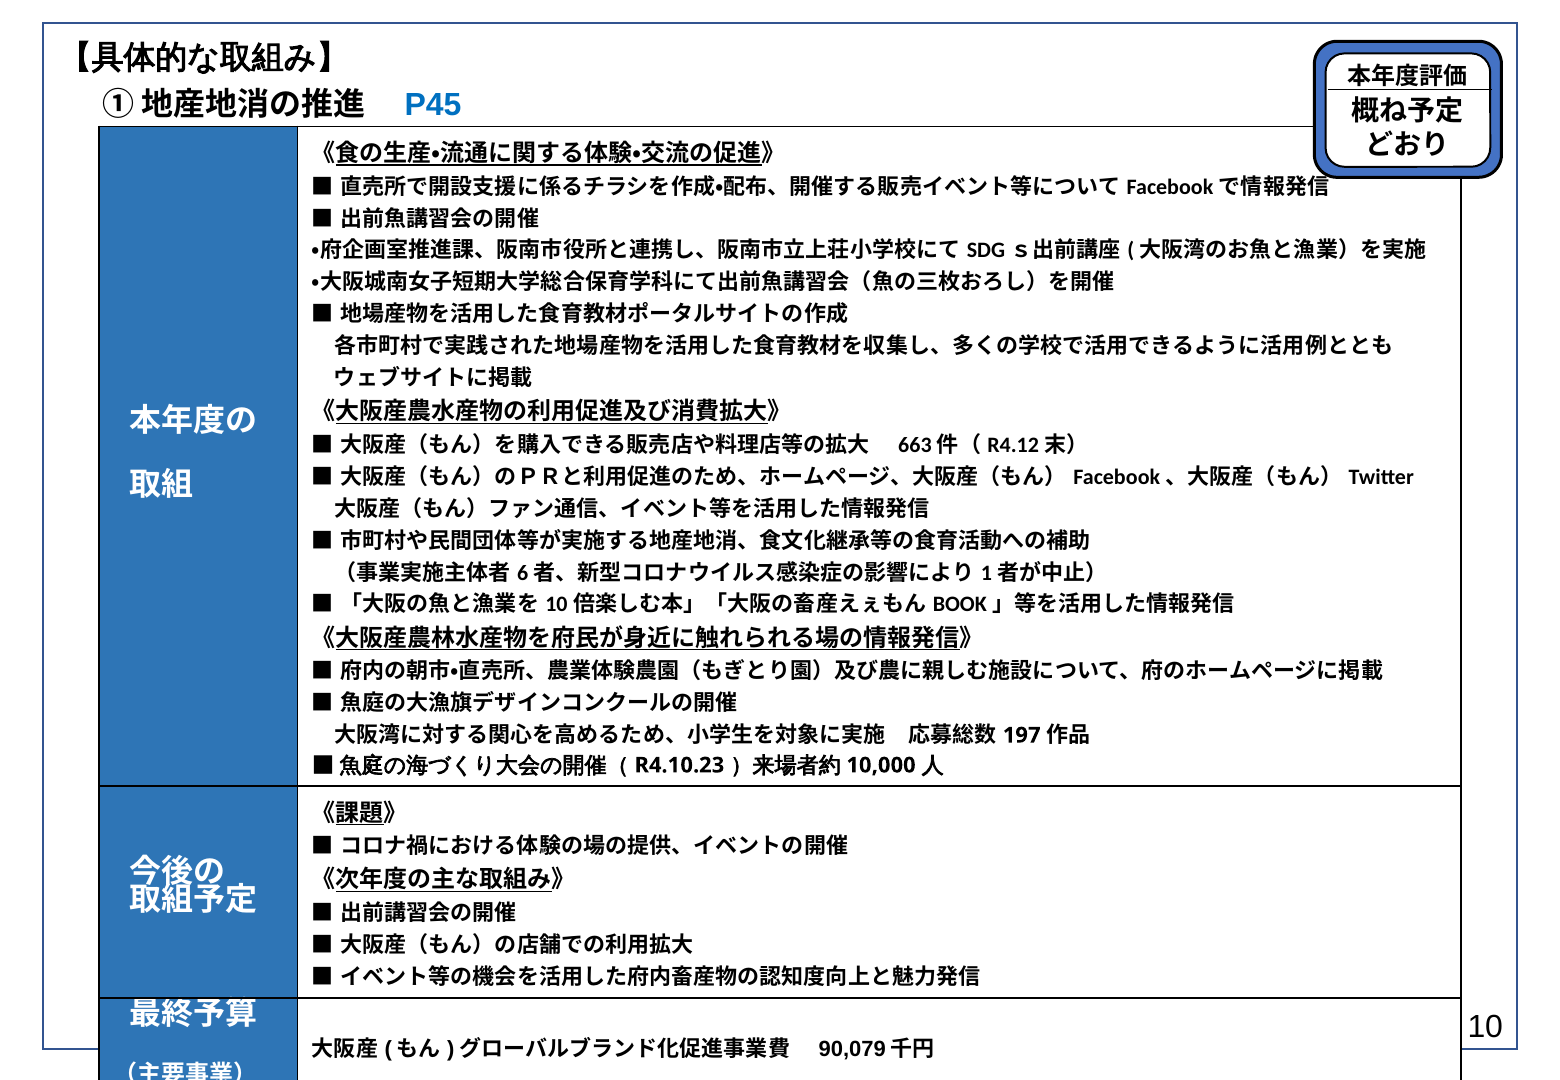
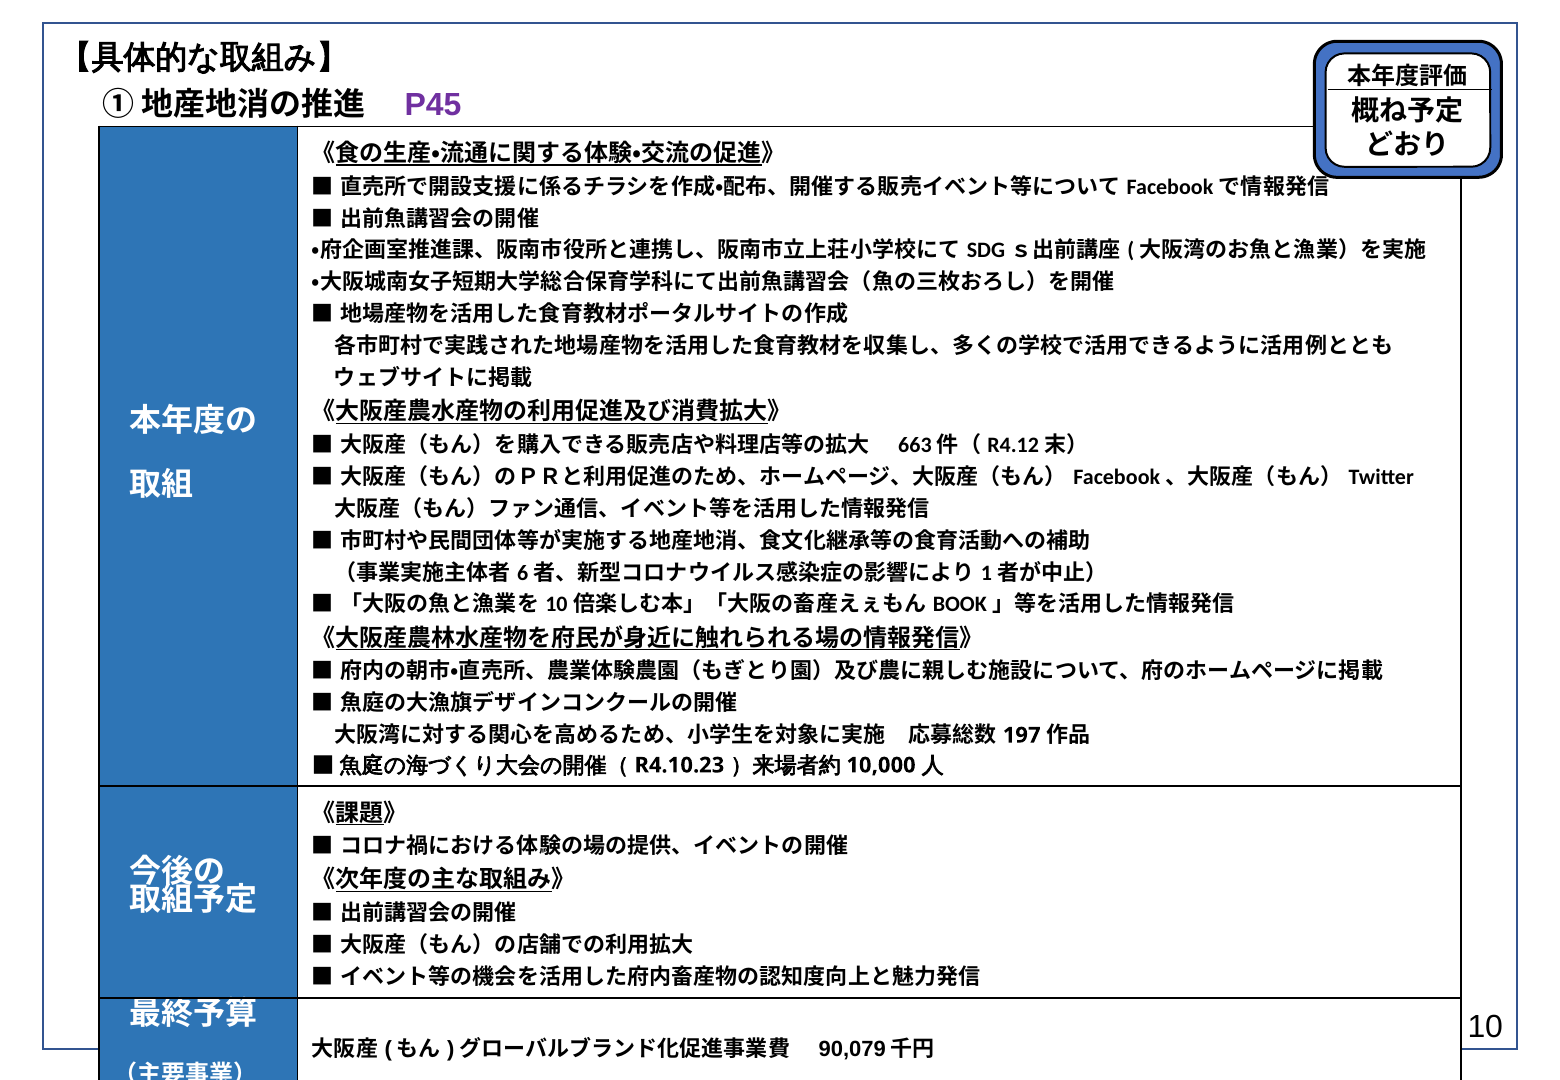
P45 colour: blue -> purple (433, 105)
